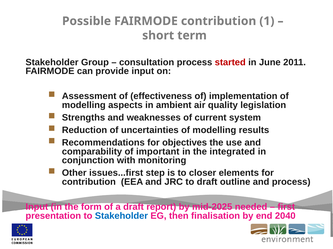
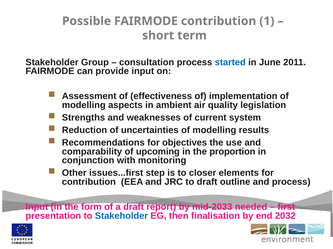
started colour: red -> blue (230, 62)
important: important -> upcoming (158, 152)
integrated: integrated -> proportion (232, 152)
mid-2025: mid-2025 -> mid-2033 (212, 208)
2040: 2040 -> 2032 (285, 216)
